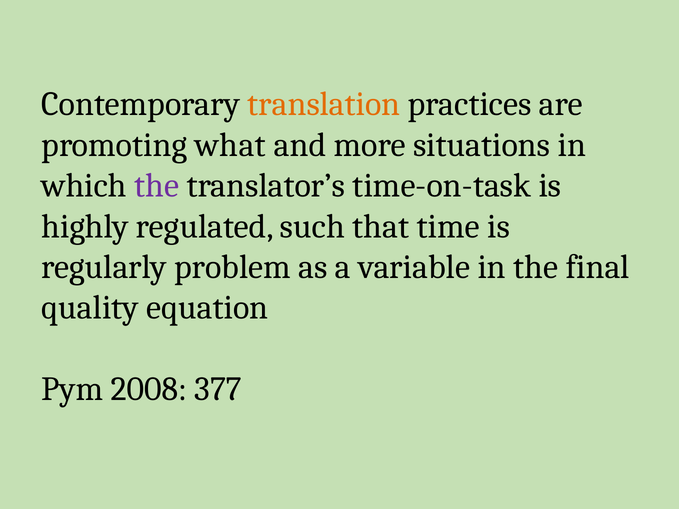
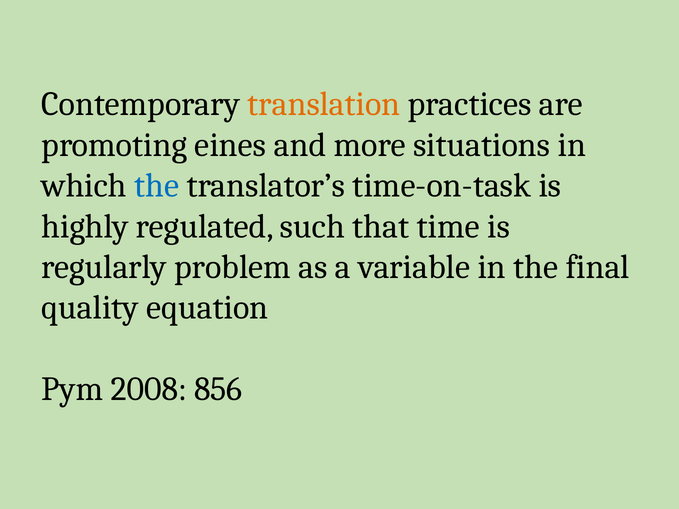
what: what -> eines (230, 145)
the colour: purple -> blue (157, 186)
377: 377 -> 856 (218, 389)
